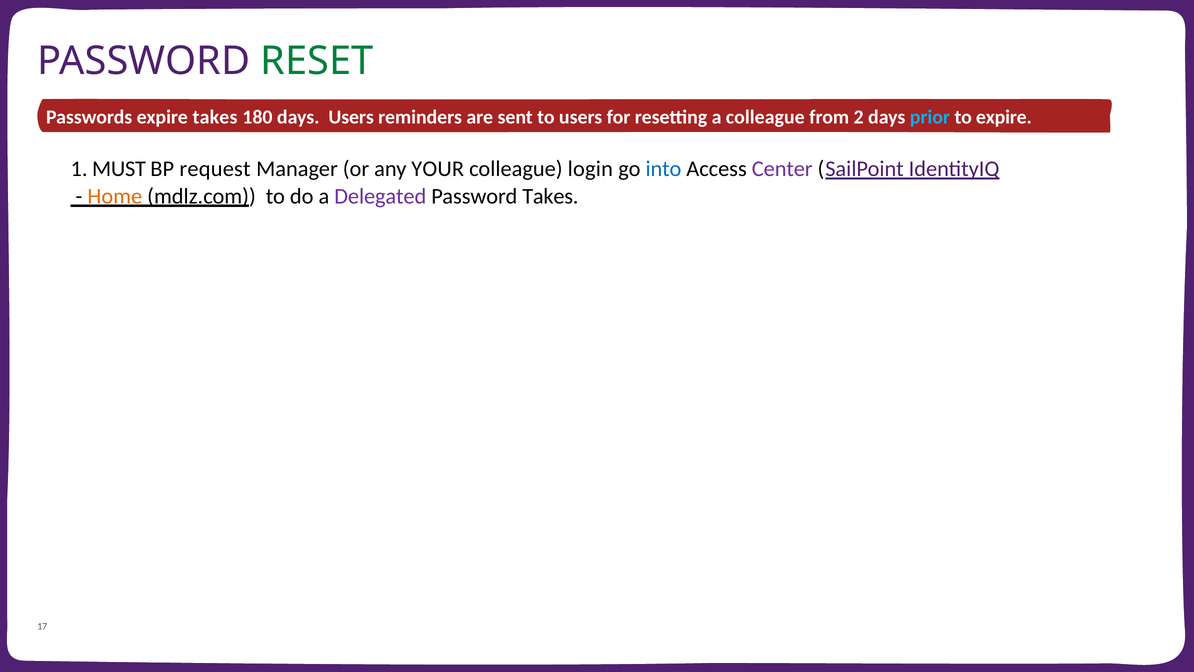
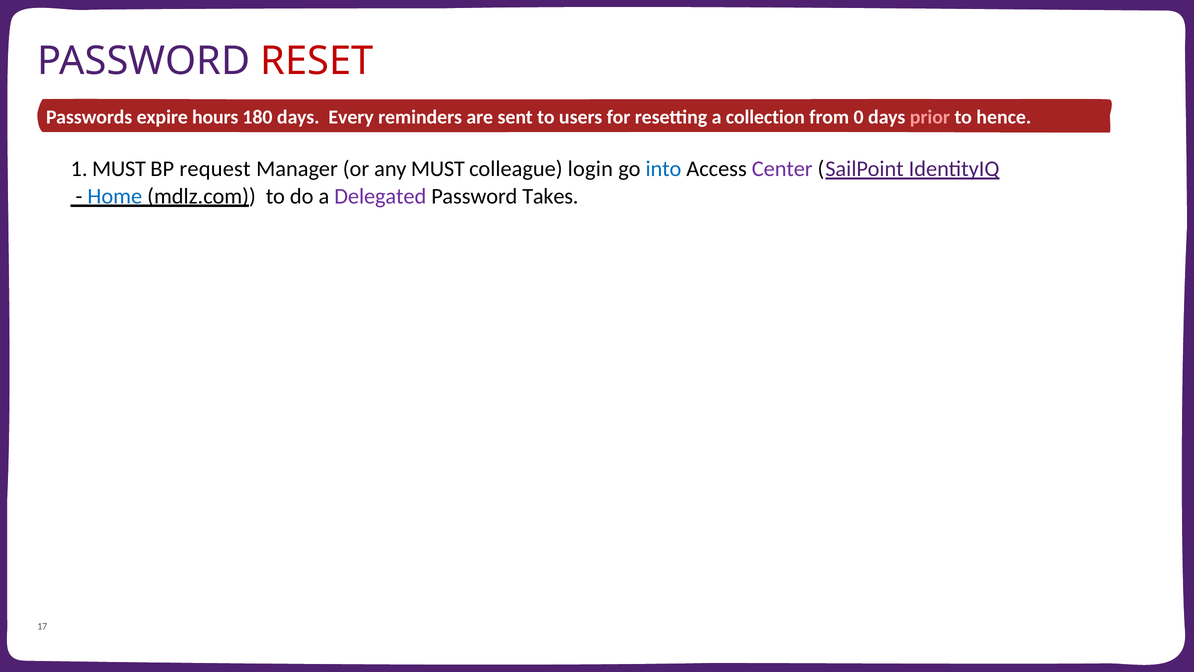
RESET colour: green -> red (317, 61)
expire takes: takes -> hours (215, 117)
days Users: Users -> Every (351, 117)
a colleague: colleague -> collection (765, 117)
2: 2 -> 0 (859, 117)
prior colour: light blue -> pink (930, 117)
to expire: expire -> hence (1004, 117)
any YOUR: YOUR -> MUST (438, 169)
Home colour: orange -> blue (115, 196)
